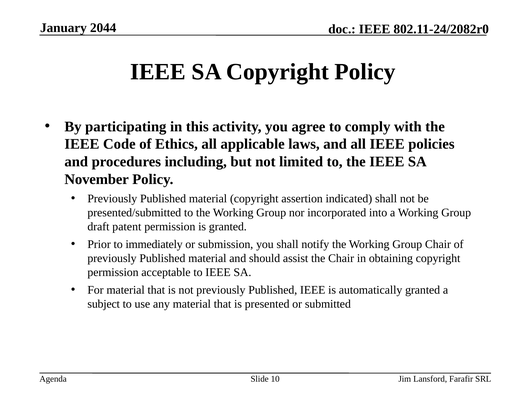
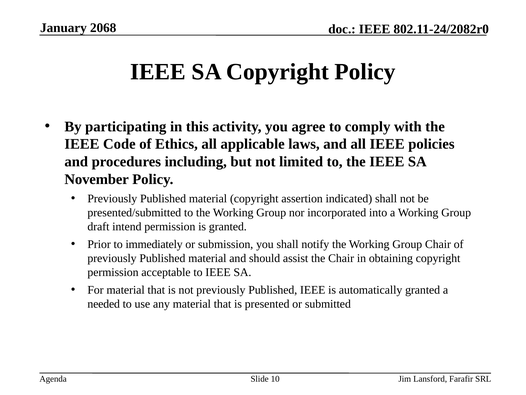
2044: 2044 -> 2068 (103, 28)
patent: patent -> intend (127, 226)
subject: subject -> needed (104, 304)
